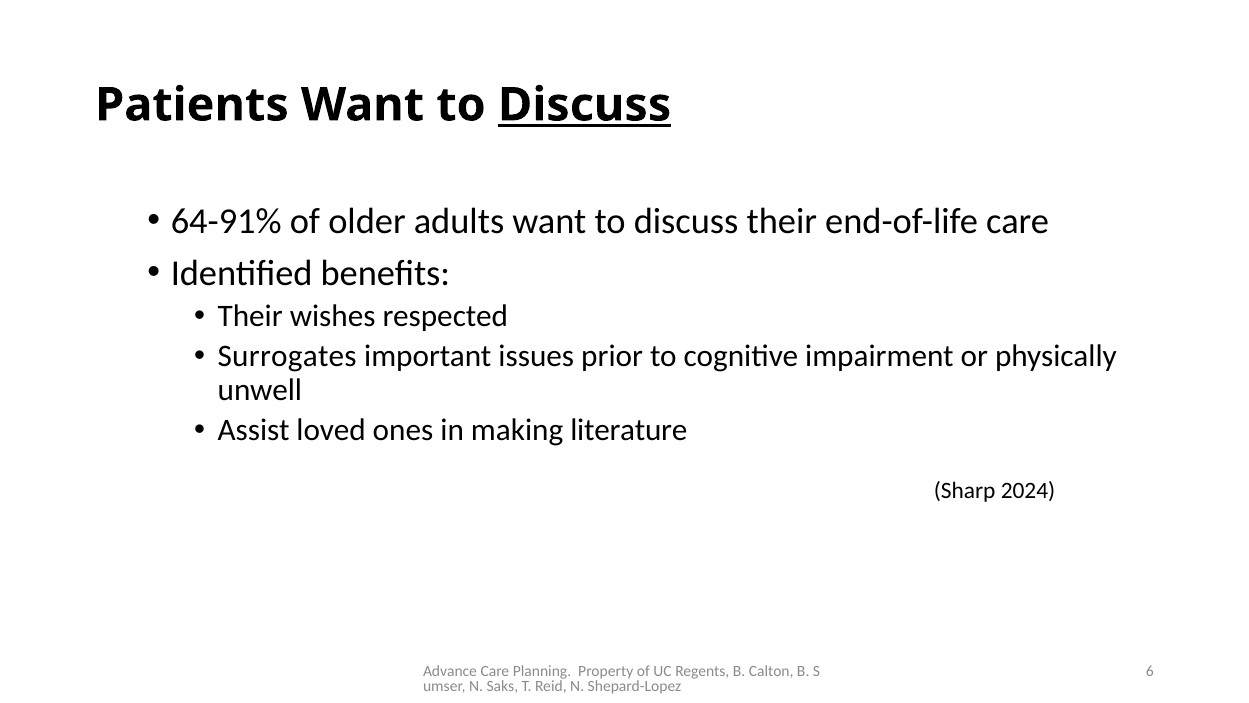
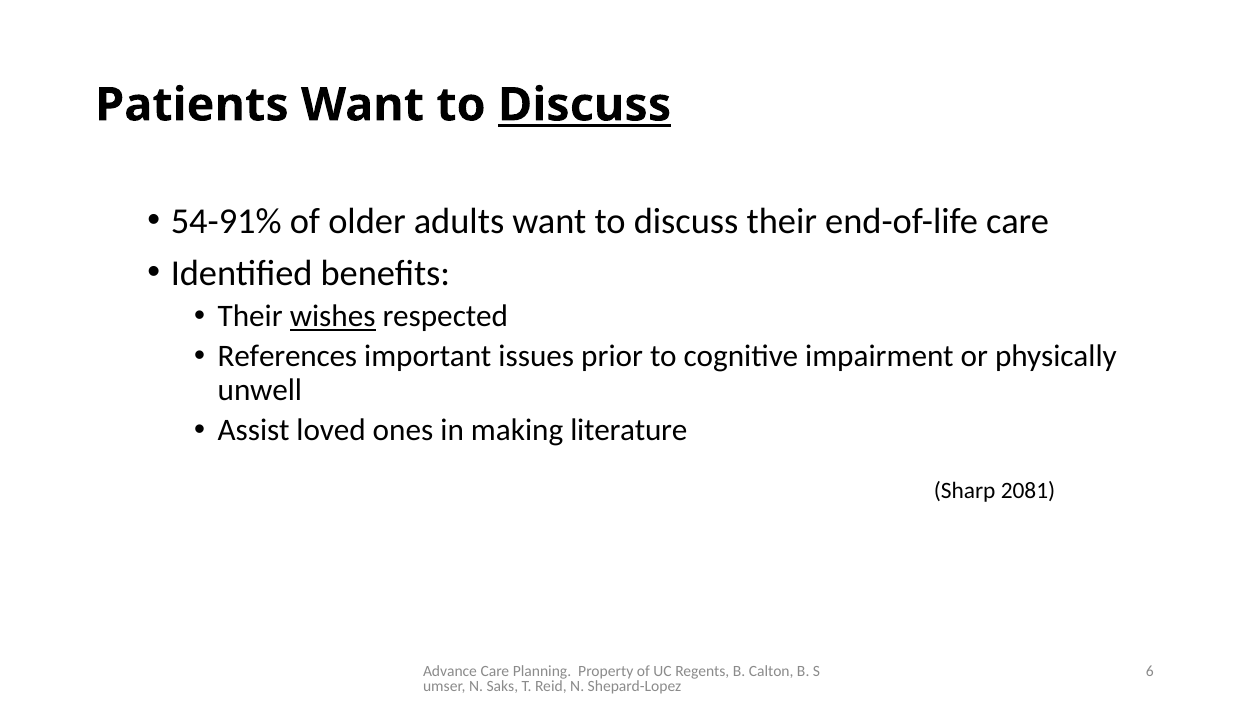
64-91%: 64-91% -> 54-91% (226, 221)
wishes underline: none -> present (333, 316)
Surrogates: Surrogates -> References (287, 356)
2024: 2024 -> 2081 (1028, 491)
